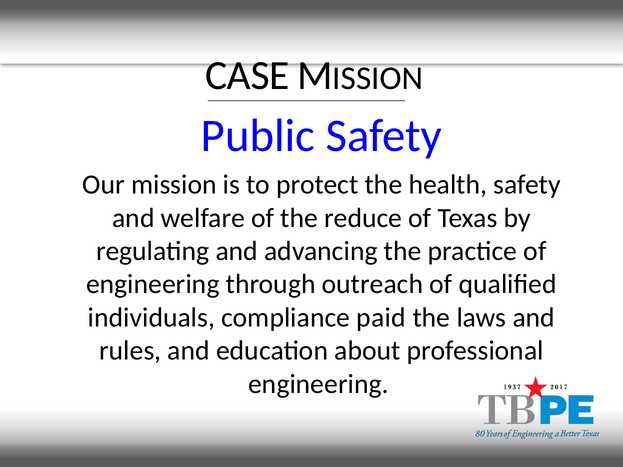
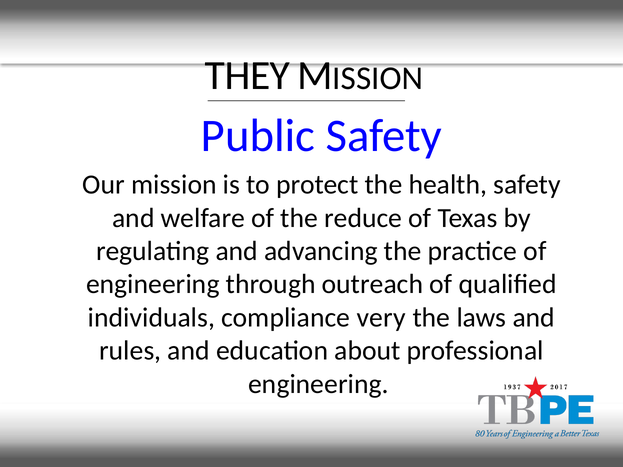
CASE: CASE -> THEY (247, 76)
paid: paid -> very (381, 318)
